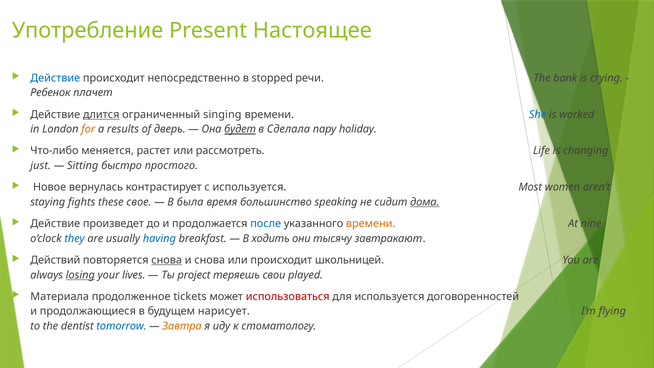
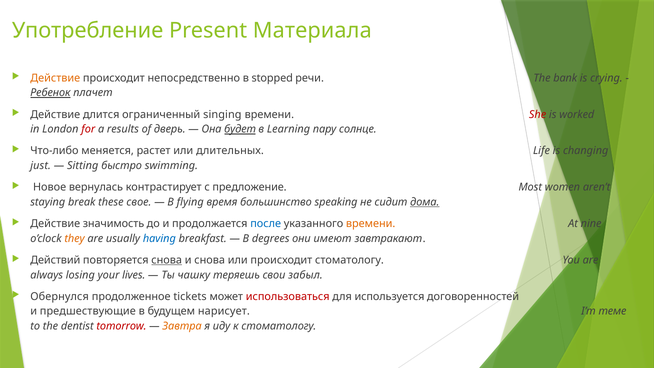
Настоящее: Настоящее -> Материала (312, 31)
Действие colour: blue -> orange (55, 78)
Ребенок underline: none -> present (50, 93)
длится underline: present -> none (101, 114)
She colour: blue -> red (538, 114)
for colour: orange -> red (88, 129)
Сделала: Сделала -> Learning (289, 129)
holiday: holiday -> солнце (358, 129)
рассмотреть: рассмотреть -> длительных (230, 151)
простого: простого -> swimming (171, 166)
с используется: используется -> предложение (250, 187)
fights: fights -> break (82, 202)
была: была -> flying (190, 202)
произведет: произведет -> значимость (113, 224)
they colour: blue -> orange (75, 238)
ходить: ходить -> degrees (271, 238)
тысячу: тысячу -> имеют (333, 238)
происходит школьницей: школьницей -> стоматологу (349, 260)
losing underline: present -> none (80, 275)
project: project -> чашку (194, 275)
played: played -> забыл (305, 275)
Материала: Материала -> Обернулся (60, 296)
продолжающиеся: продолжающиеся -> предшествующие (88, 311)
flying: flying -> теме (612, 311)
tomorrow colour: blue -> red (121, 326)
